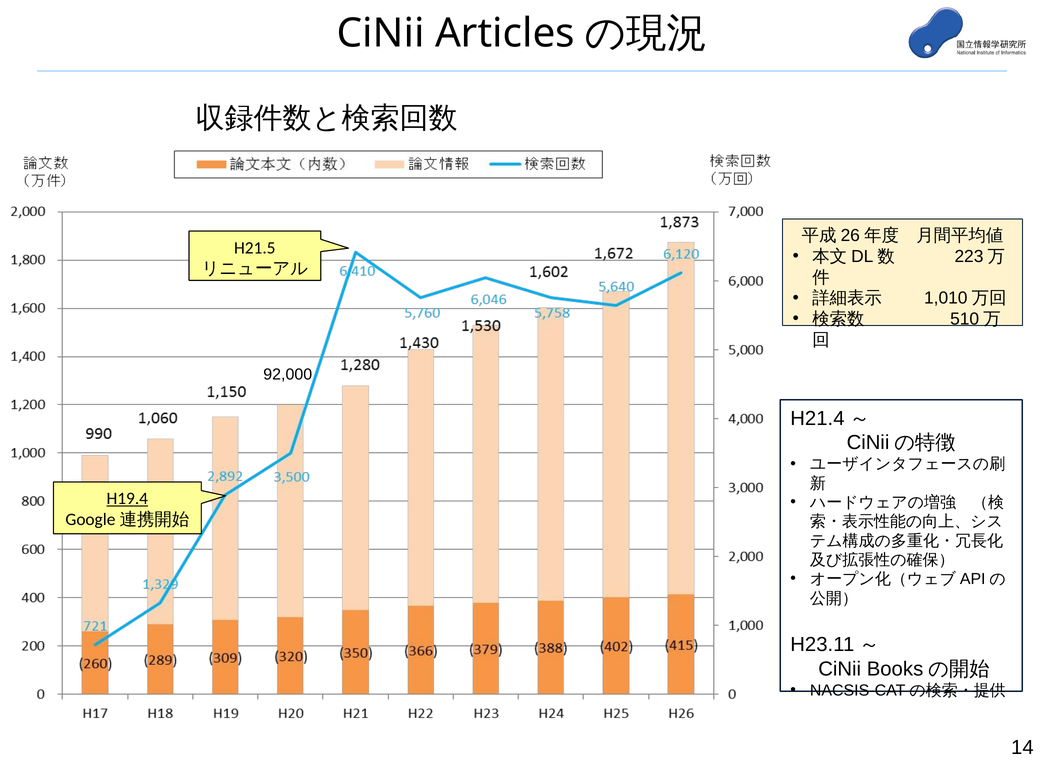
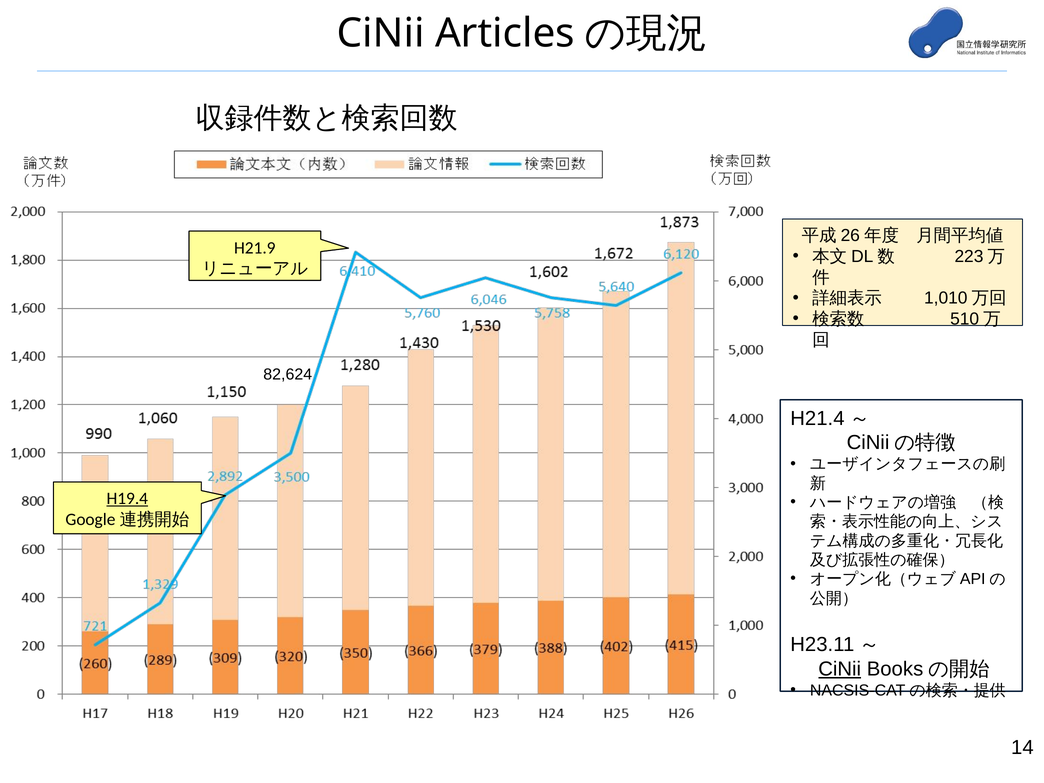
H21.5: H21.5 -> H21.9 (255, 248)
92,000: 92,000 -> 82,624 (288, 374)
CiNii underline: none -> present (840, 669)
